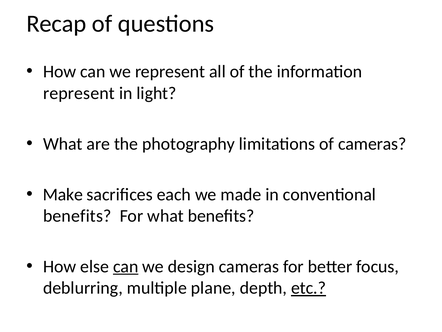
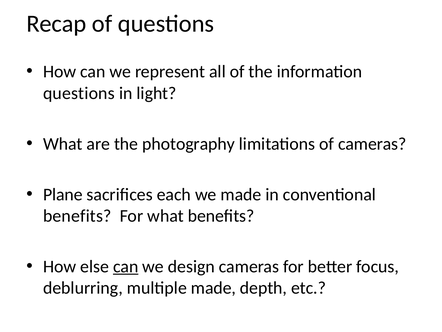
represent: represent -> questions (79, 93)
Make: Make -> Plane (63, 194)
multiple plane: plane -> made (213, 288)
etc underline: present -> none (309, 288)
